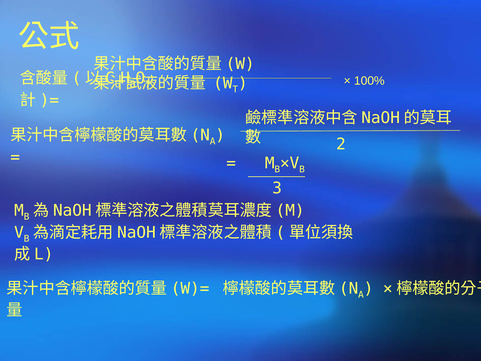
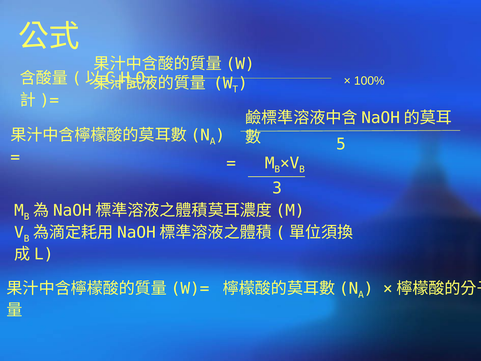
2: 2 -> 5 (341, 144)
